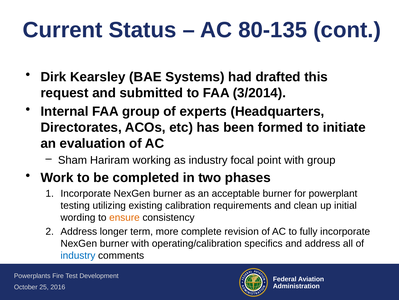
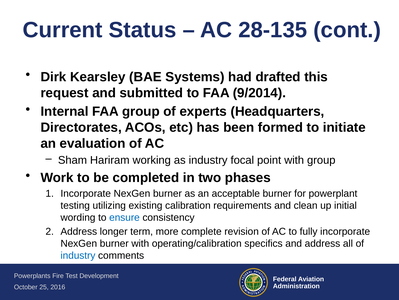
80-135: 80-135 -> 28-135 (273, 30)
3/2014: 3/2014 -> 9/2014 (259, 93)
ensure colour: orange -> blue (124, 217)
